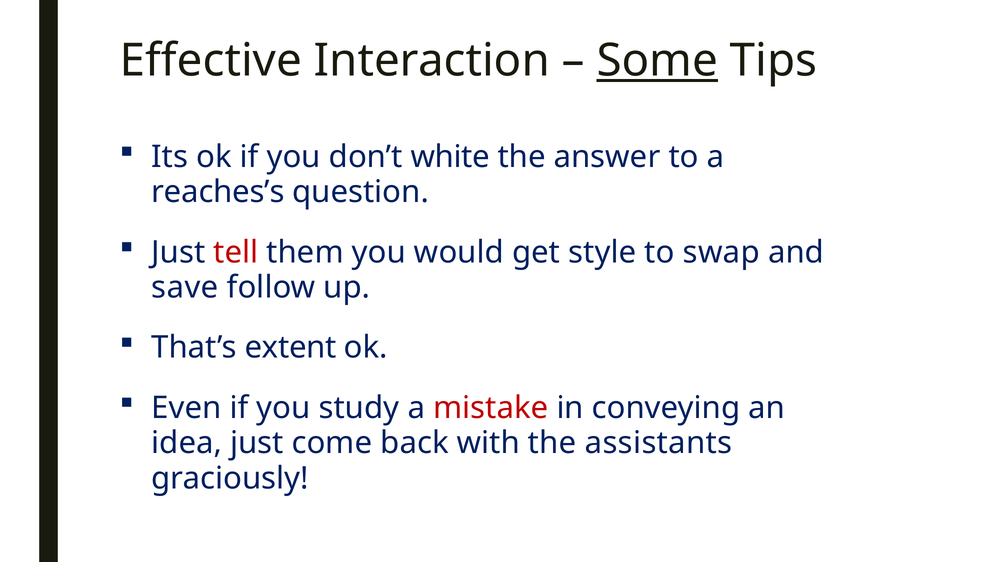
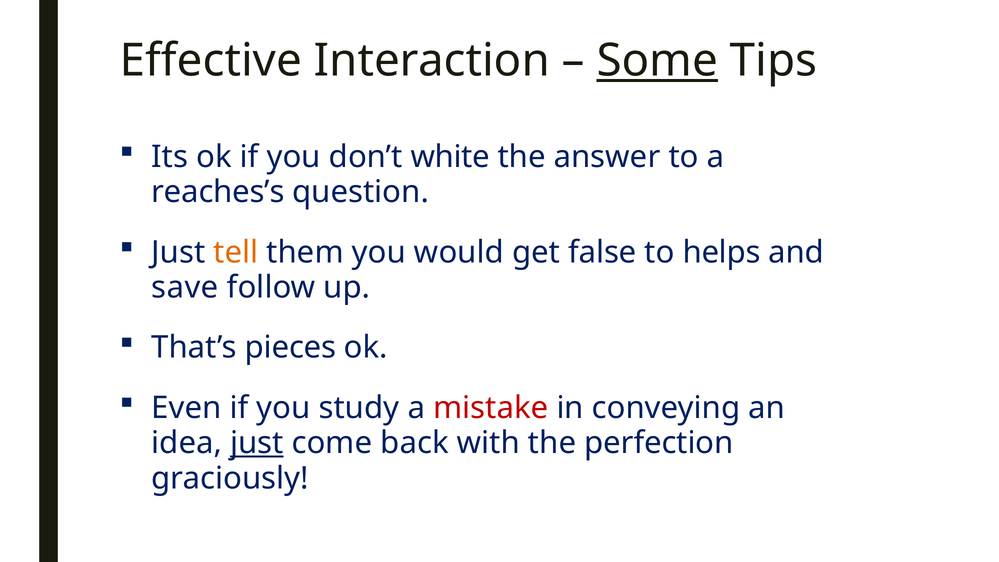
tell colour: red -> orange (236, 252)
style: style -> false (602, 252)
swap: swap -> helps (722, 252)
extent: extent -> pieces (291, 348)
just underline: none -> present (257, 443)
assistants: assistants -> perfection (659, 443)
